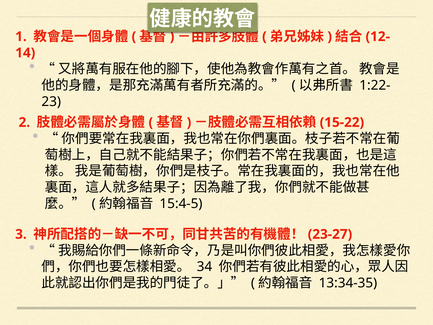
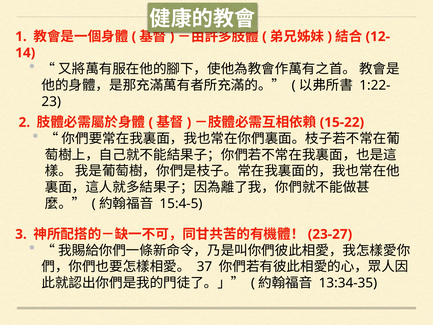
34: 34 -> 37 (204, 267)
